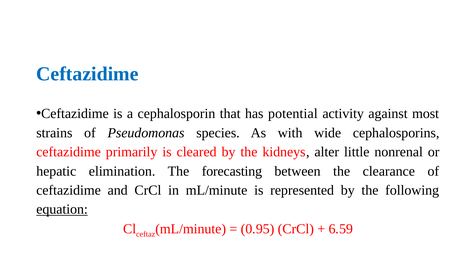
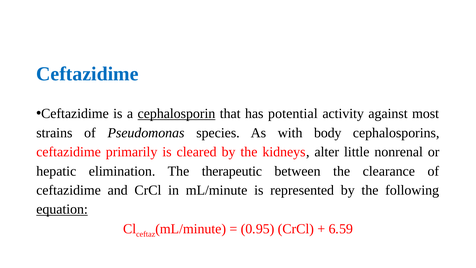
cephalosporin underline: none -> present (176, 114)
wide: wide -> body (328, 133)
forecasting: forecasting -> therapeutic (232, 171)
